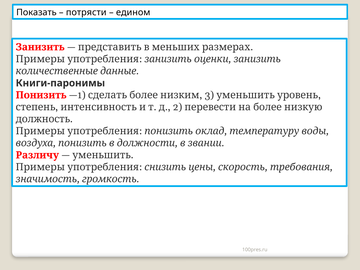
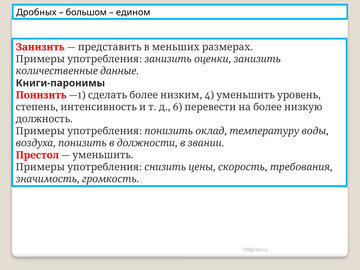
Показать: Показать -> Дробных (36, 12)
потрясти: потрясти -> большом (86, 12)
3: 3 -> 4 (209, 95)
2: 2 -> 6 (178, 107)
Различу: Различу -> Престол (37, 155)
